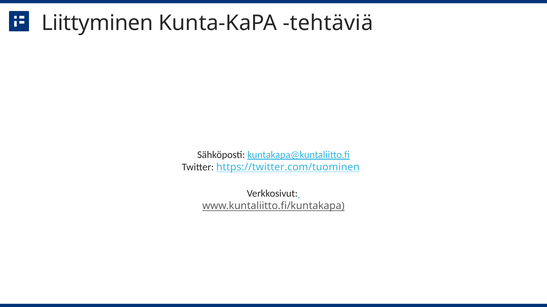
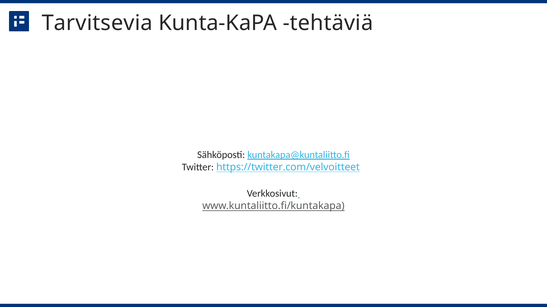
Liittyminen: Liittyminen -> Tarvitsevia (97, 23)
https://twitter.com/tuominen: https://twitter.com/tuominen -> https://twitter.com/velvoitteet (288, 168)
